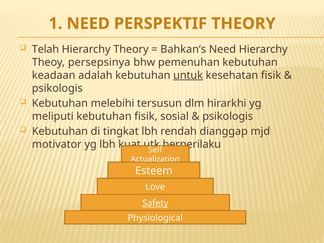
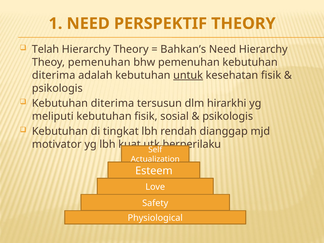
Theoy persepsinya: persepsinya -> pemenuhan (99, 62)
keadaan: keadaan -> diterima (54, 75)
melebihi: melebihi -> diterima (112, 103)
Safety underline: present -> none (155, 203)
